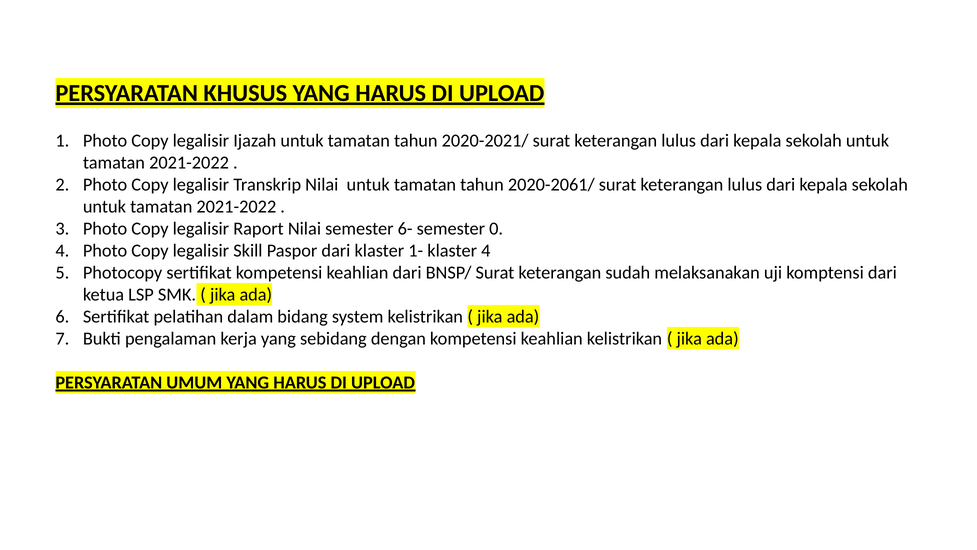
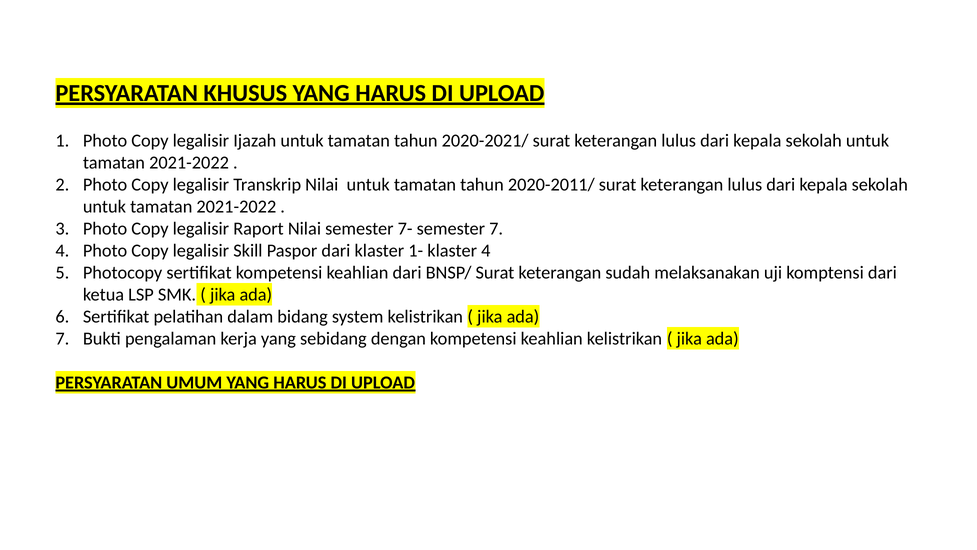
2020-2061/: 2020-2061/ -> 2020-2011/ (551, 184)
6-: 6- -> 7- (405, 228)
semester 0: 0 -> 7 (496, 228)
